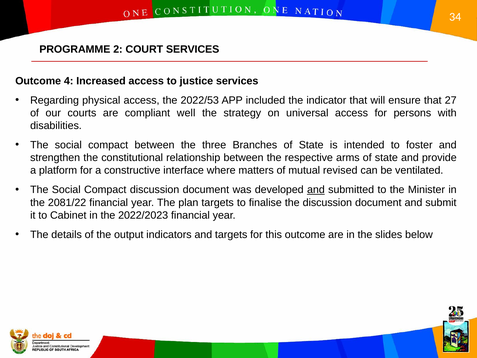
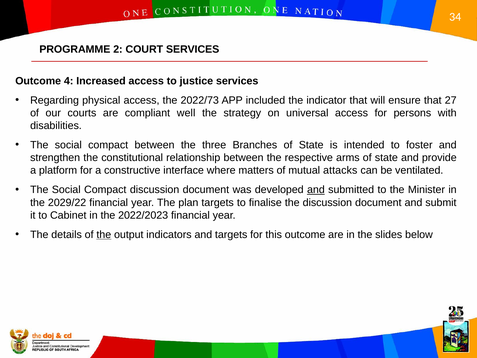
2022/53: 2022/53 -> 2022/73 (200, 100)
revised: revised -> attacks (340, 170)
2081/22: 2081/22 -> 2029/22 (67, 202)
the underline: none -> present (104, 234)
